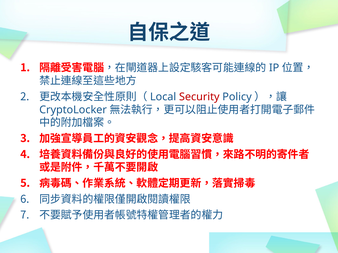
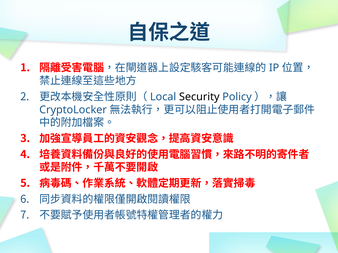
Security colour: red -> black (199, 97)
